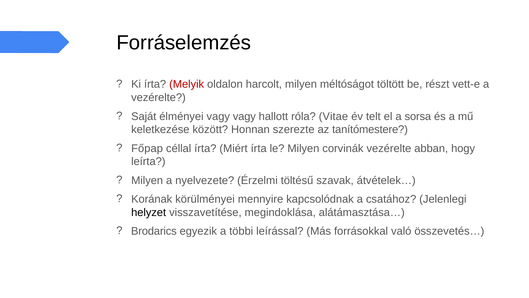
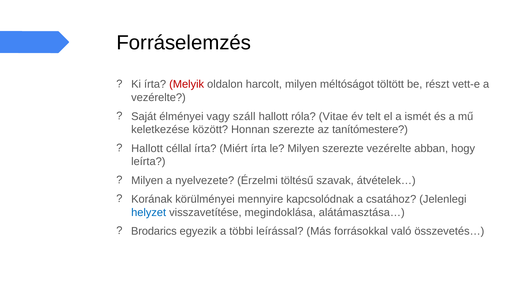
vagy vagy: vagy -> száll (244, 116)
sorsa: sorsa -> ismét (418, 116)
Főpap: Főpap -> Hallott (147, 148)
Milyen corvinák: corvinák -> szerezte (343, 148)
helyzet colour: black -> blue (149, 212)
